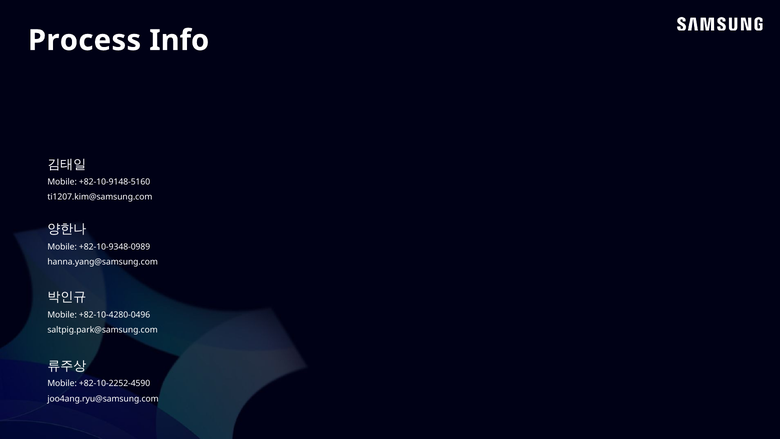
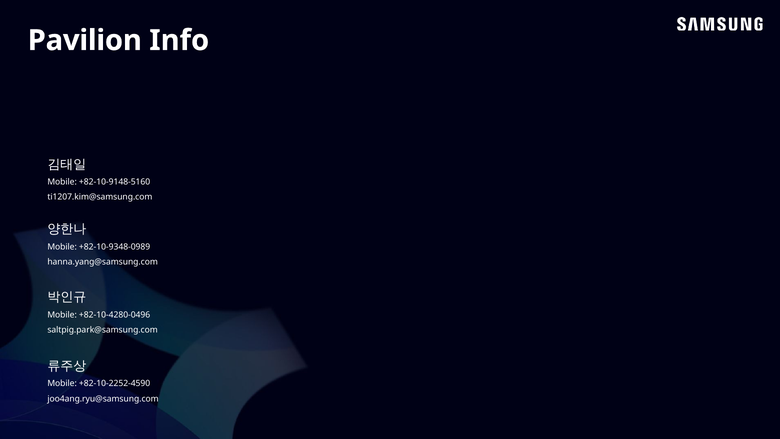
Process: Process -> Pavilion (85, 40)
